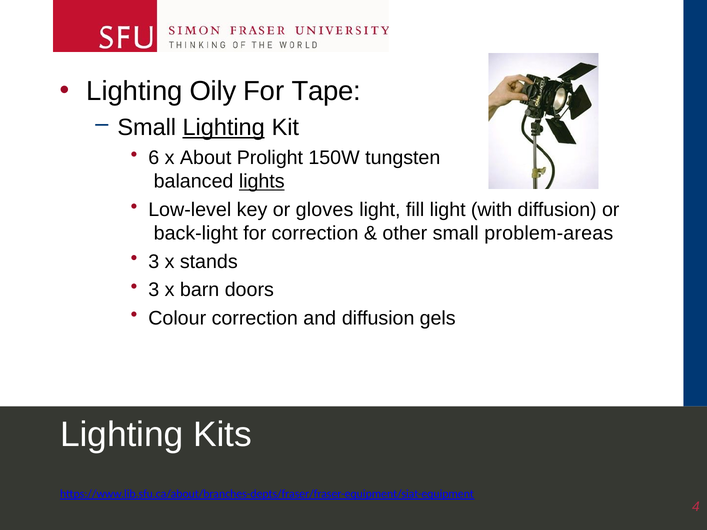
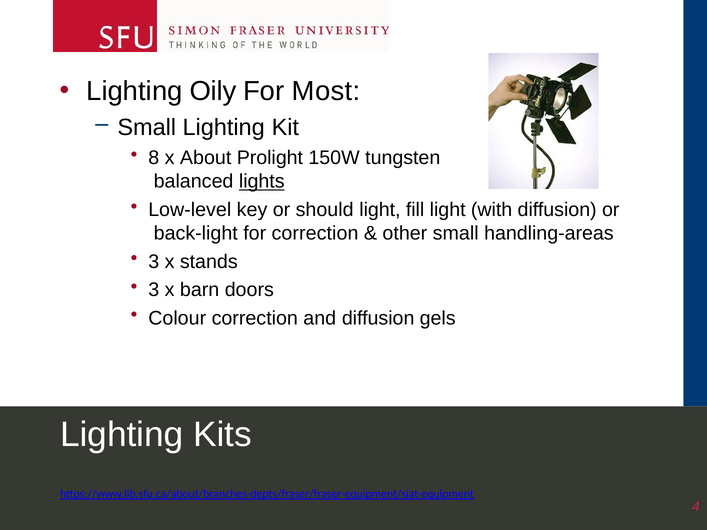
Tape: Tape -> Most (326, 91)
Lighting underline: present -> none (224, 128)
6: 6 -> 8 (154, 158)
gloves: gloves -> should (325, 210)
problem-areas: problem-areas -> handling-areas (549, 233)
